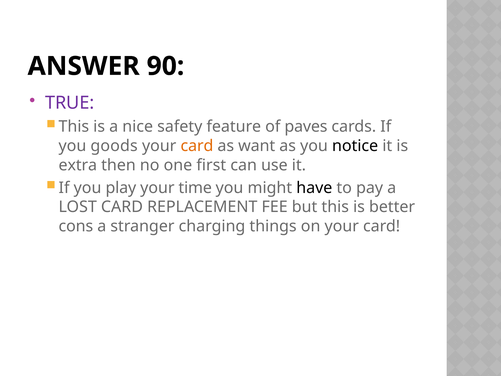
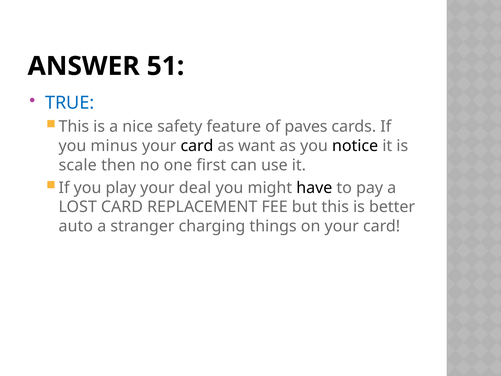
90: 90 -> 51 (165, 66)
TRUE colour: purple -> blue (70, 103)
goods: goods -> minus (114, 146)
card colour: orange -> black (197, 146)
extra: extra -> scale (78, 165)
time: time -> deal (195, 188)
cons: cons -> auto (76, 226)
